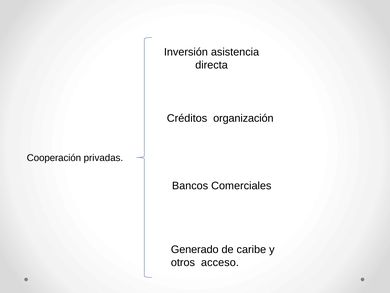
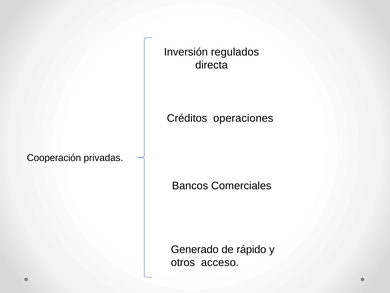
asistencia: asistencia -> regulados (235, 52)
organización: organización -> operaciones (243, 118)
caribe: caribe -> rápido (251, 249)
